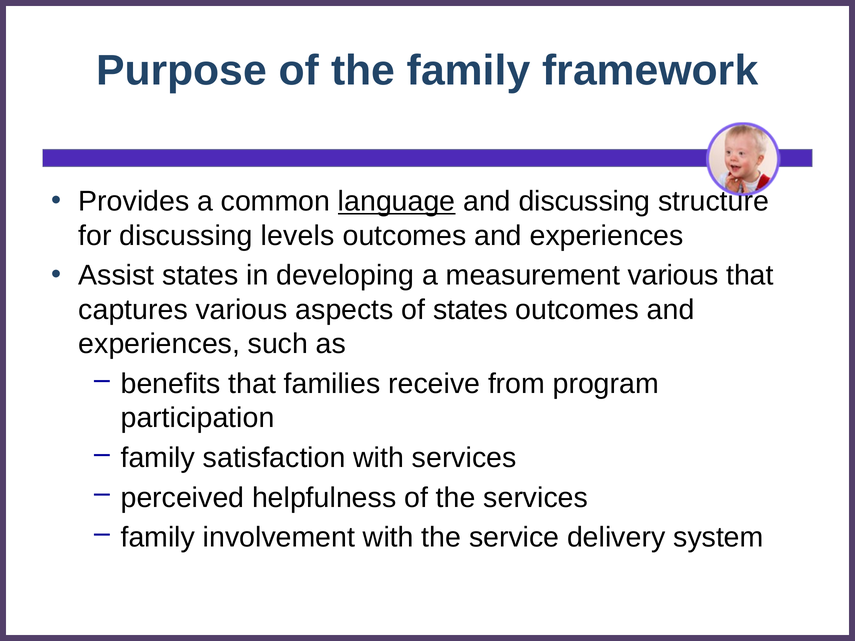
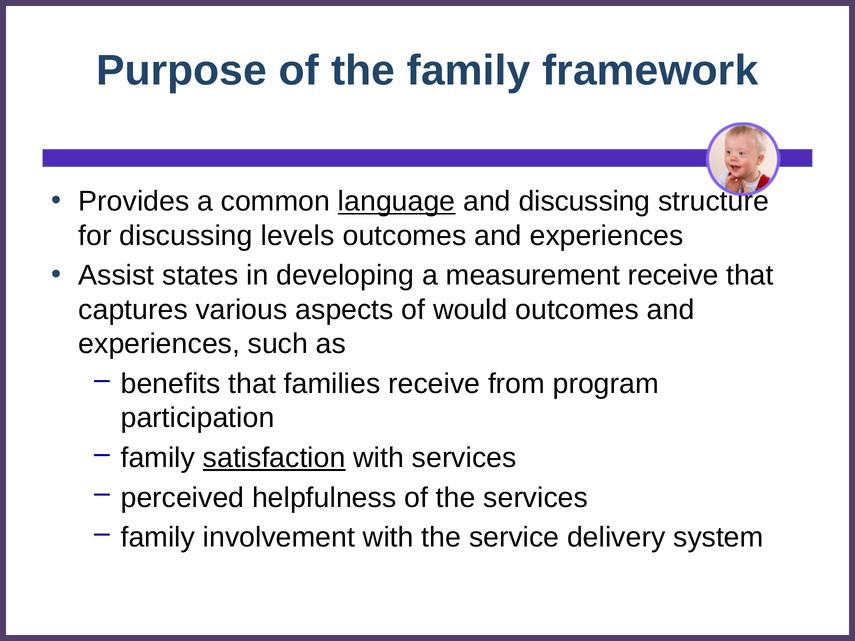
measurement various: various -> receive (673, 276)
of states: states -> would (470, 310)
satisfaction underline: none -> present (274, 458)
